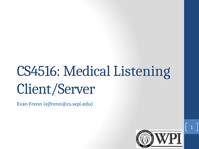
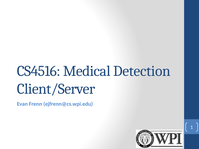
Listening: Listening -> Detection (142, 71)
